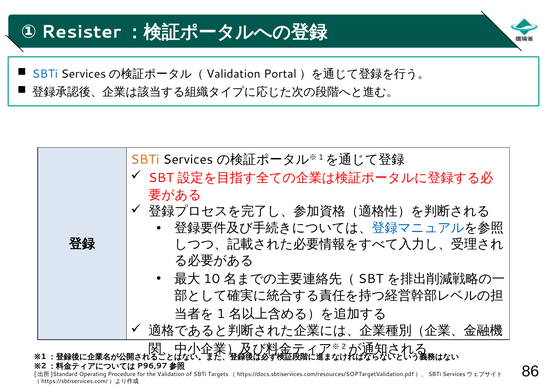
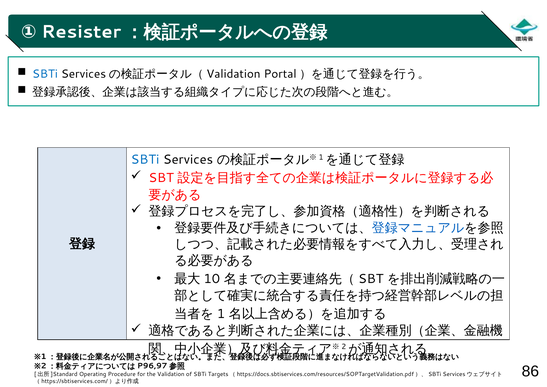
SBTi colour: orange -> blue (145, 159)
